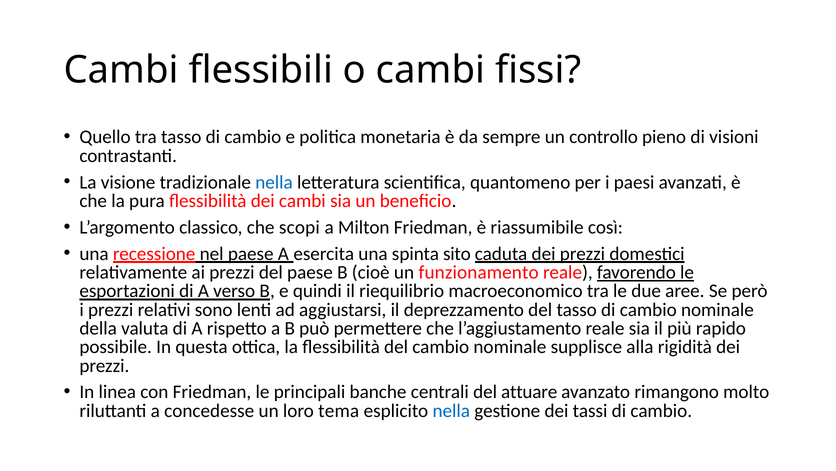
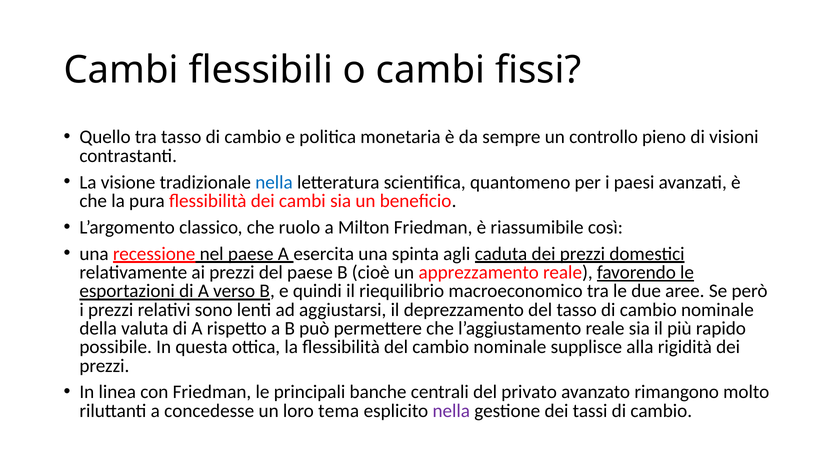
scopi: scopi -> ruolo (299, 227)
sito: sito -> agli (457, 253)
funzionamento: funzionamento -> apprezzamento (479, 272)
attuare: attuare -> privato (529, 392)
nella colour: blue -> purple (451, 410)
